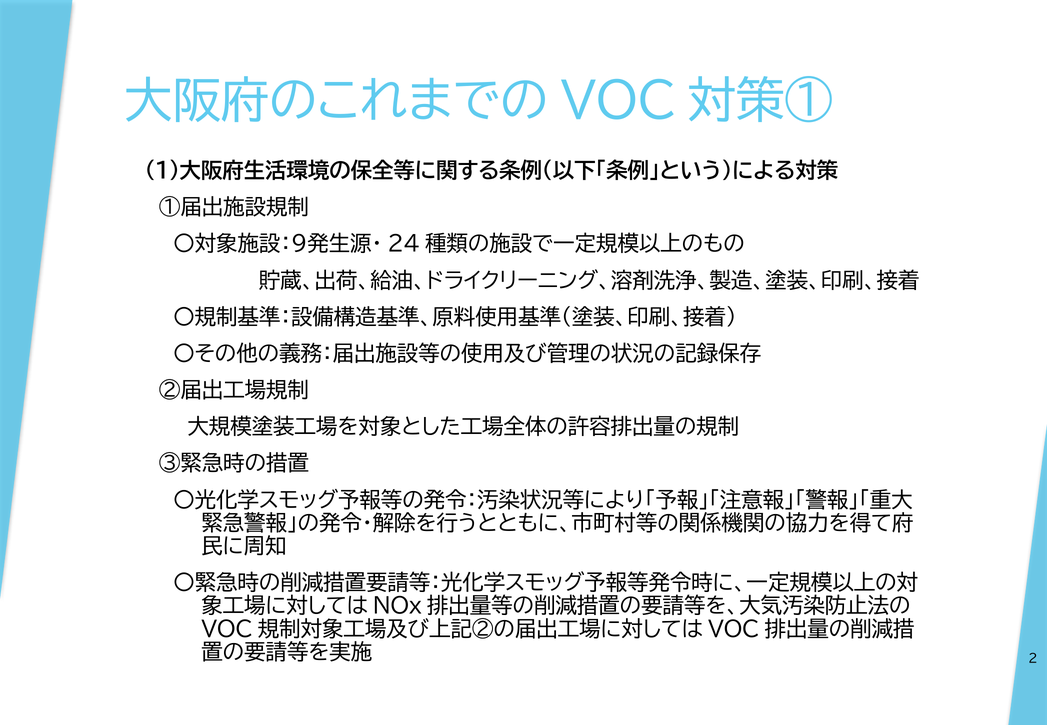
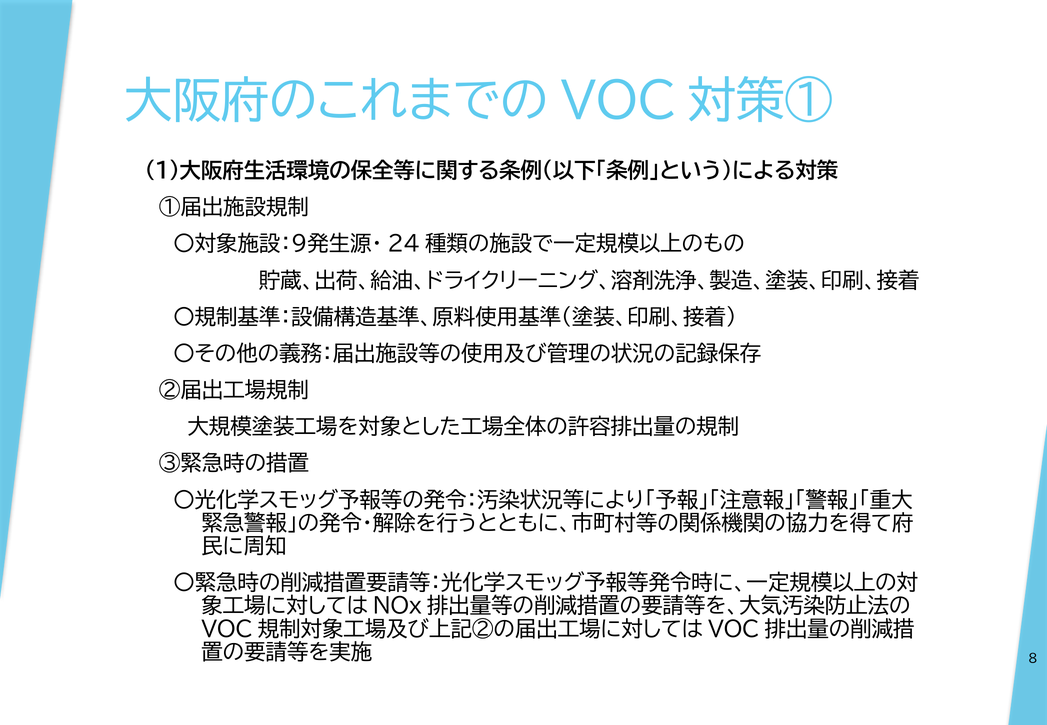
2: 2 -> 8 (1033, 659)
